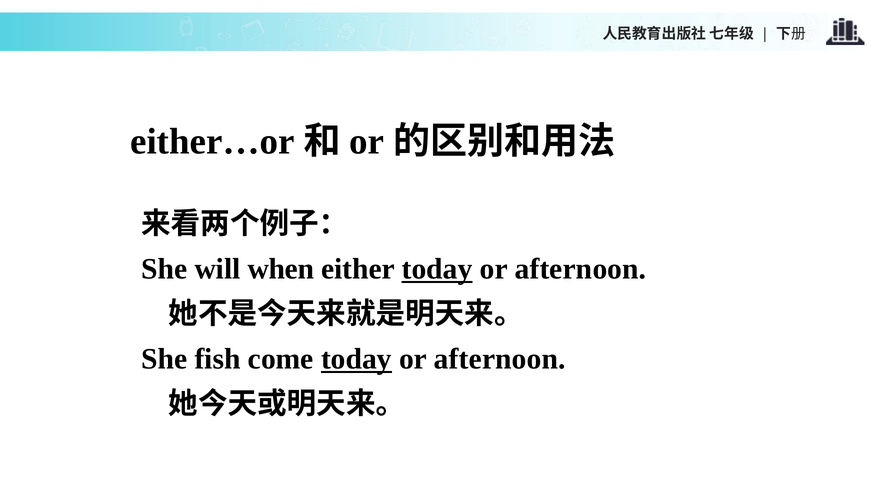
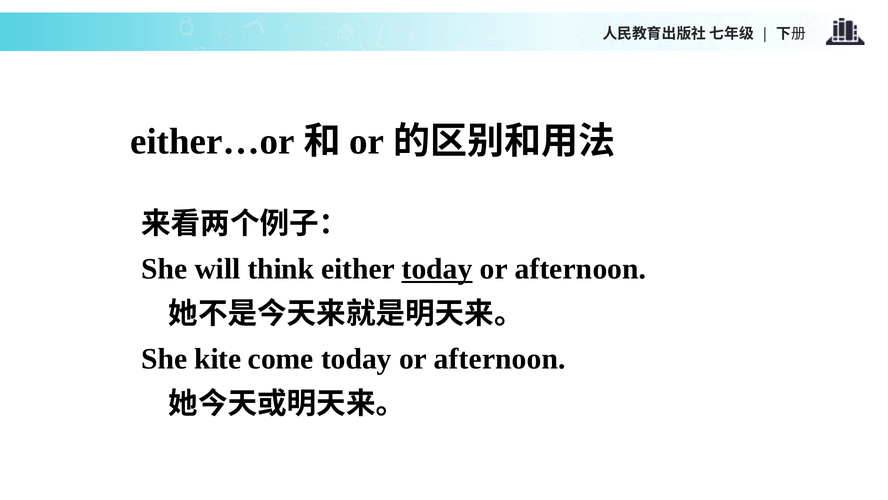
when: when -> think (281, 269)
fish: fish -> kite (218, 359)
today underline: present -> none (356, 359)
